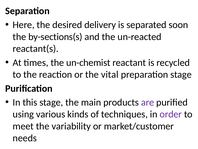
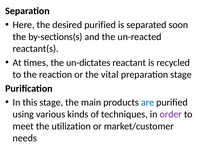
desired delivery: delivery -> purified (100, 25)
un-chemist: un-chemist -> un-dictates (88, 62)
are colour: purple -> blue (148, 102)
variability: variability -> utilization (71, 126)
